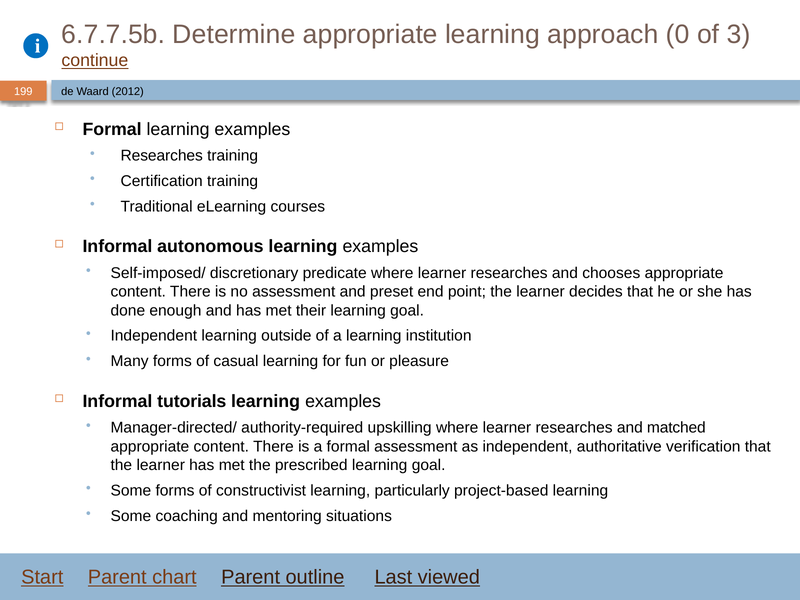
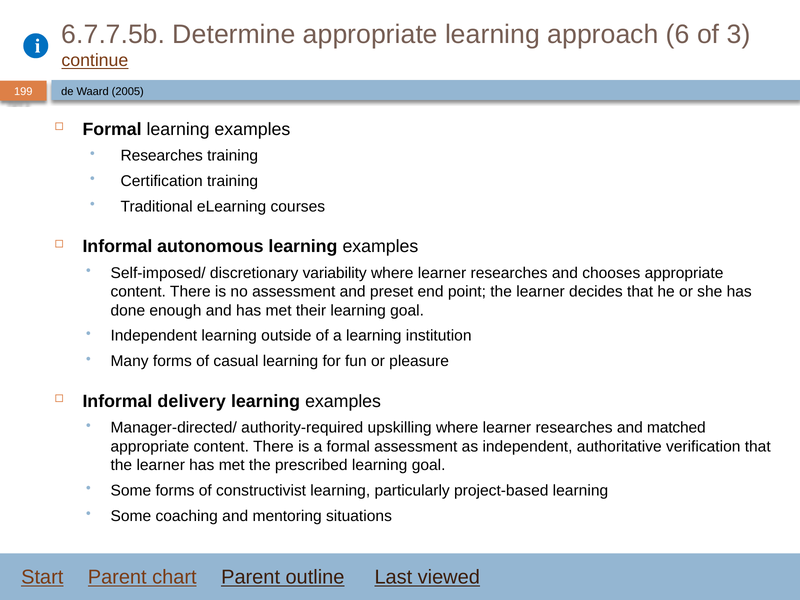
0: 0 -> 6 (678, 35)
2012: 2012 -> 2005 (128, 92)
predicate: predicate -> variability (335, 273)
tutorials: tutorials -> delivery (192, 401)
